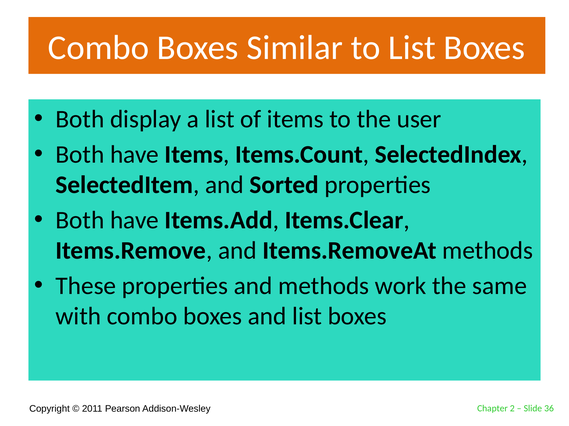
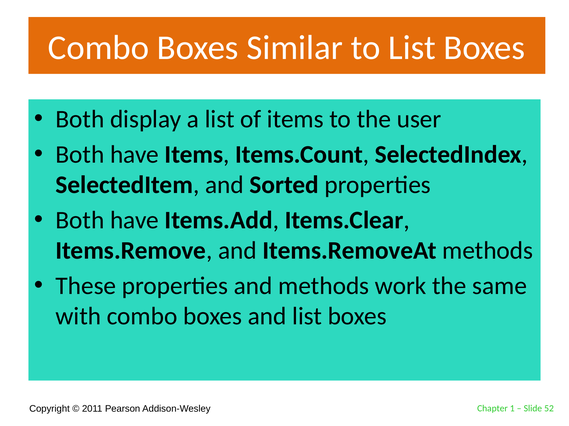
2: 2 -> 1 (512, 409)
36: 36 -> 52 (549, 409)
